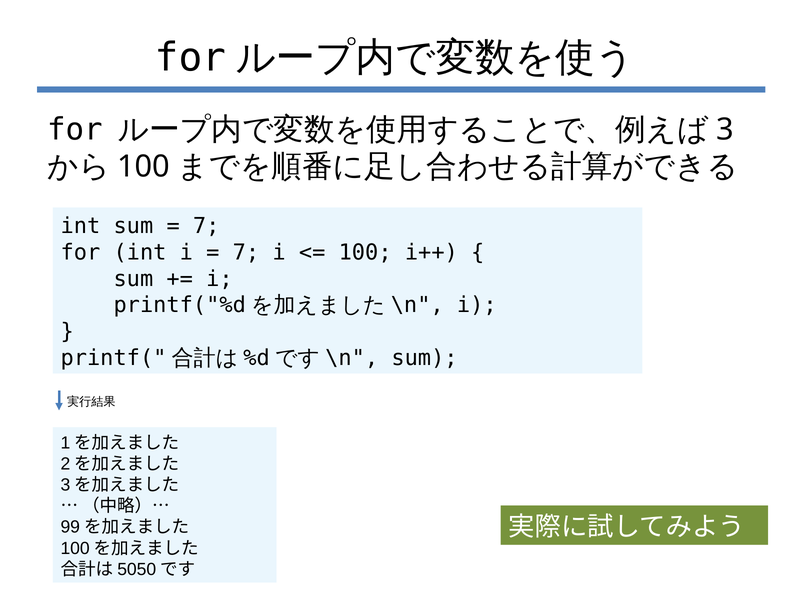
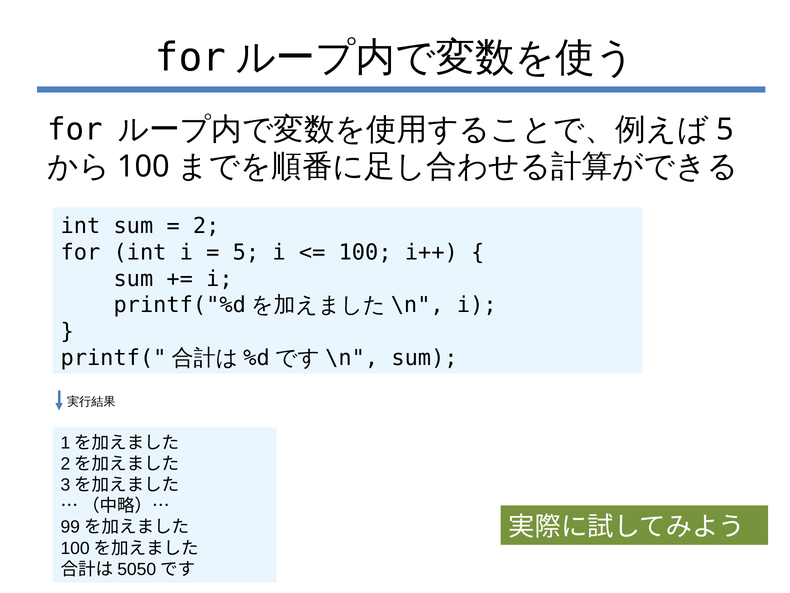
3: 3 -> 5 (725, 129)
7: 7 -> 2 (206, 226)
7: 7 -> 5 (246, 252)
